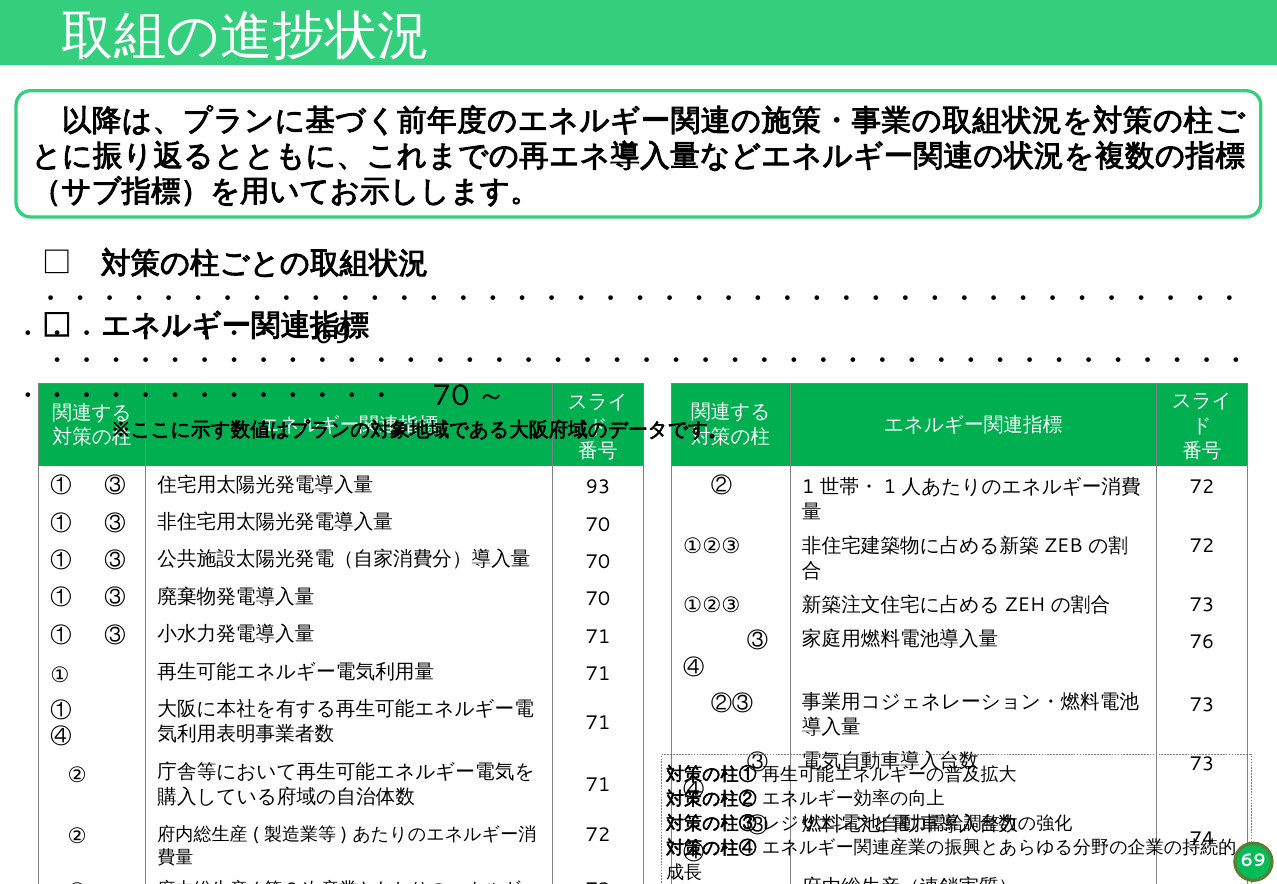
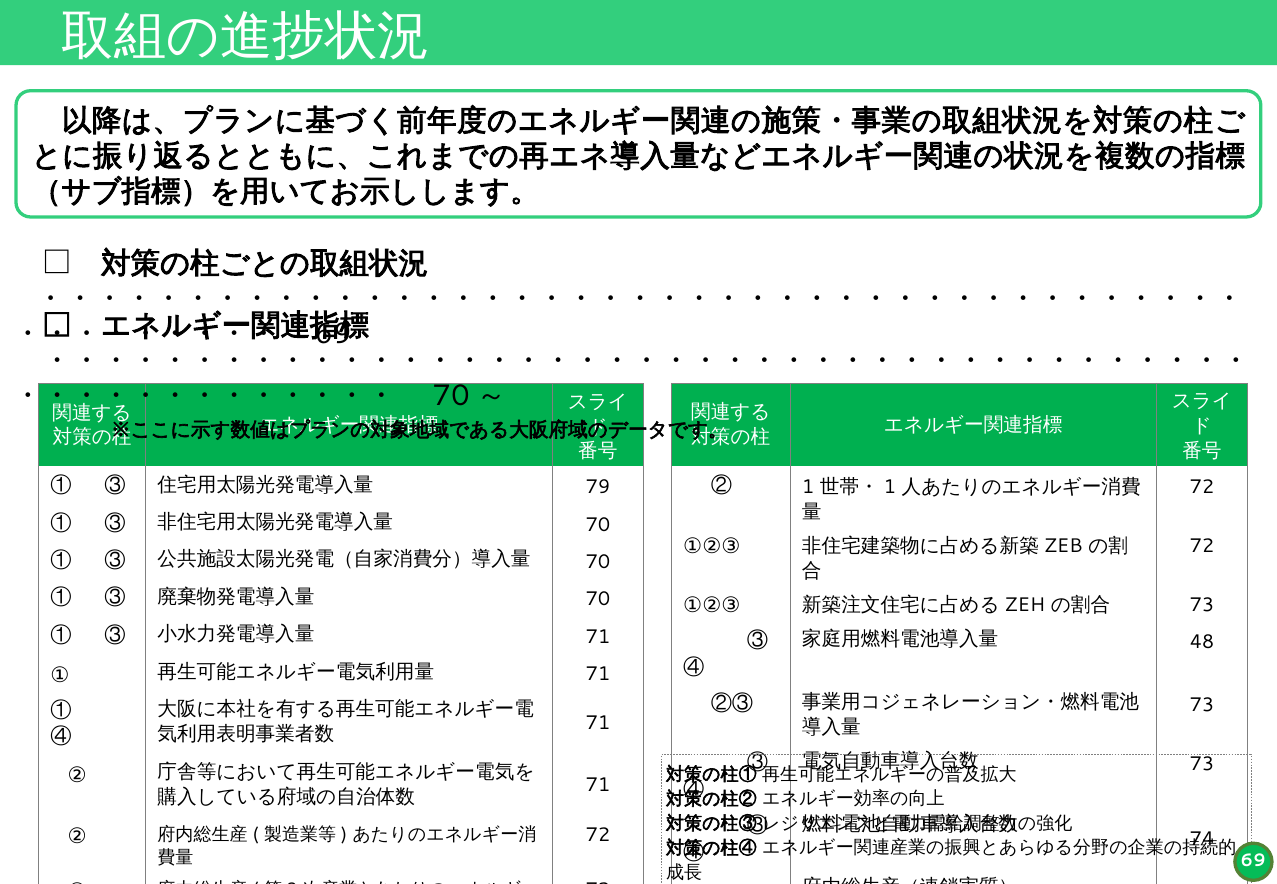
93: 93 -> 79 (598, 487)
76: 76 -> 48 (1202, 642)
